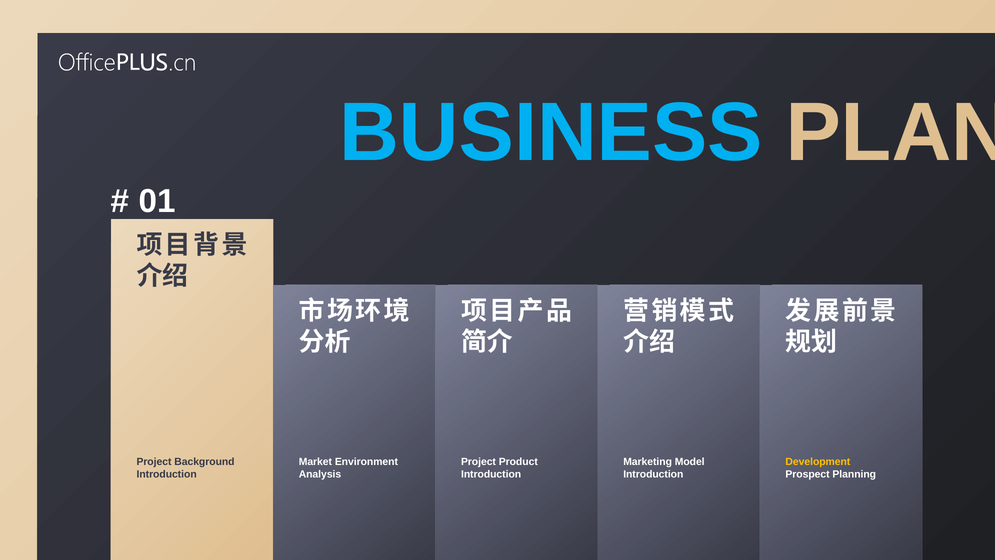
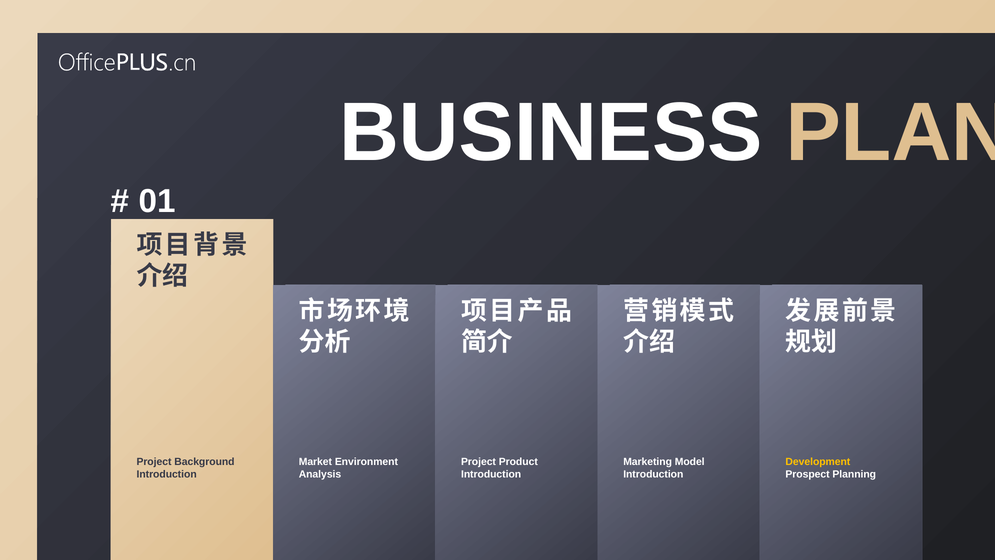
BUSINESS colour: light blue -> white (551, 133)
